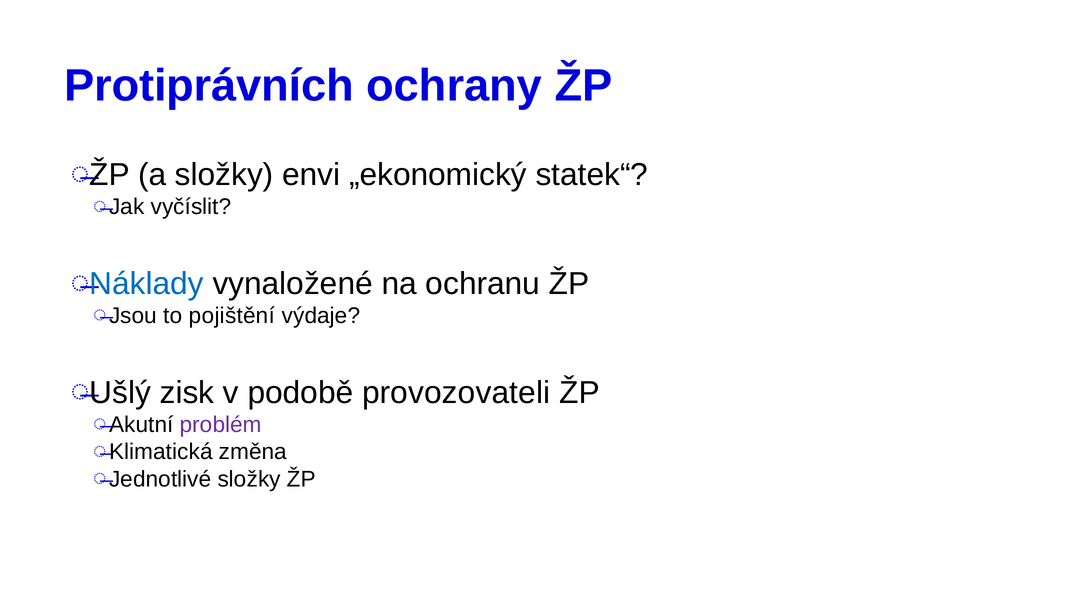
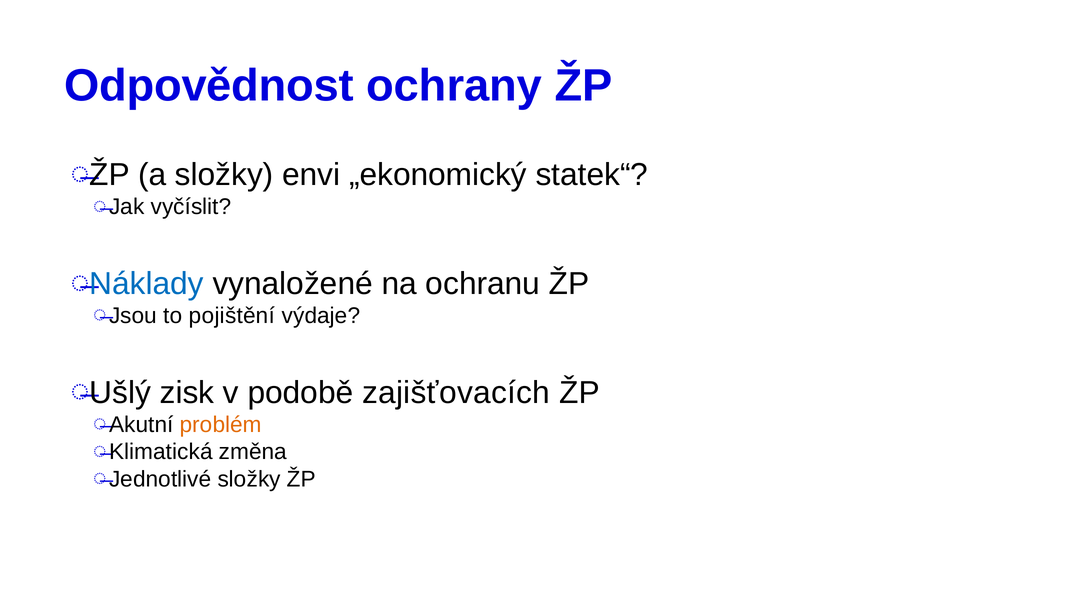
Protiprávních: Protiprávních -> Odpovědnost (209, 86)
provozovateli: provozovateli -> zajišťovacích (456, 393)
problém colour: purple -> orange (221, 425)
